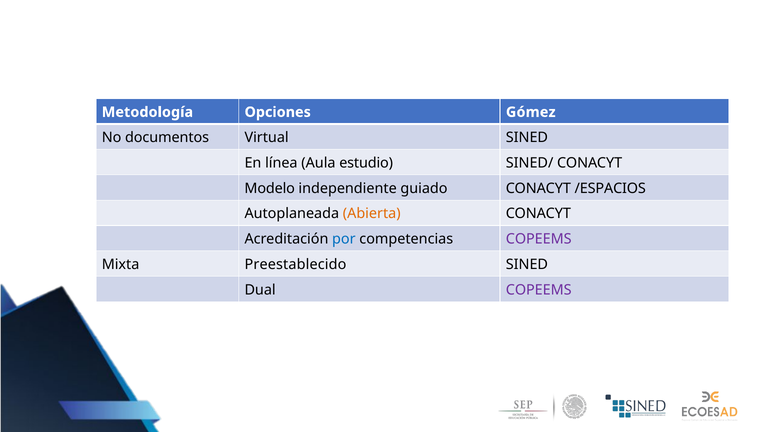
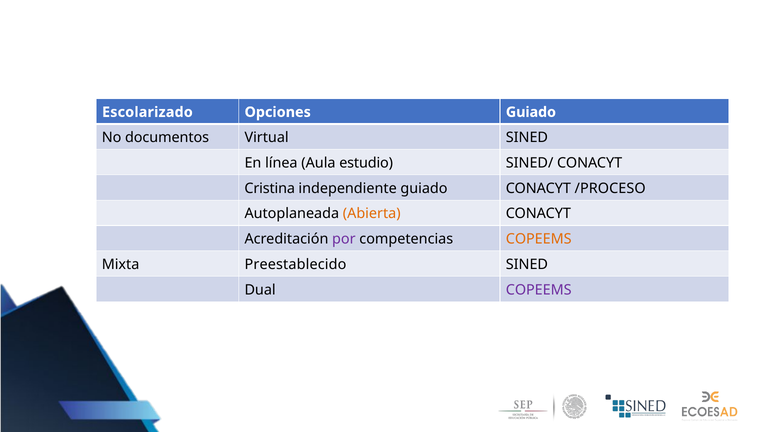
Metodología: Metodología -> Escolarizado (147, 112)
Opciones Gómez: Gómez -> Guiado (531, 112)
Modelo: Modelo -> Cristina (270, 188)
/ESPACIOS: /ESPACIOS -> /PROCESO (610, 188)
por colour: blue -> purple (344, 239)
COPEEMS colour: purple -> orange (539, 239)
